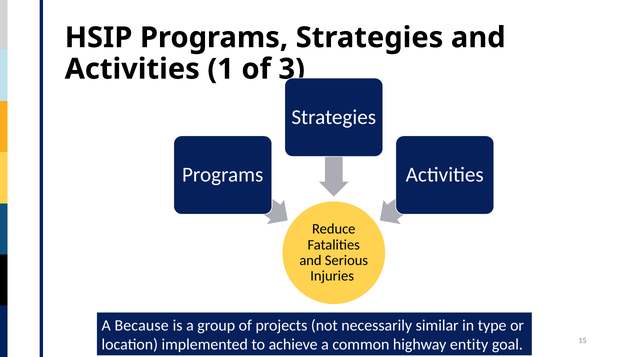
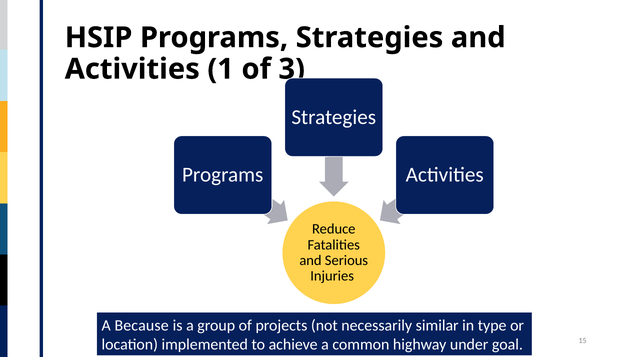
entity: entity -> under (469, 345)
